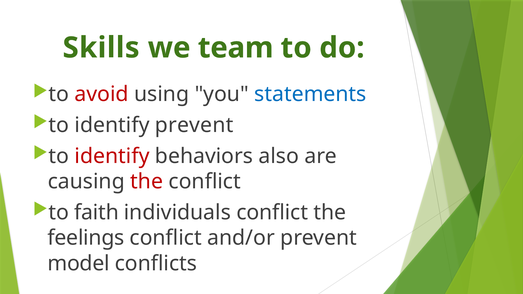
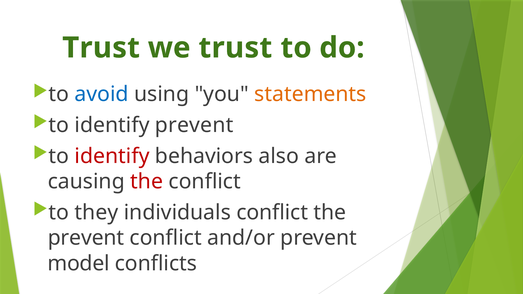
Skills: Skills -> Trust (101, 48)
we team: team -> trust (235, 48)
avoid colour: red -> blue (102, 94)
statements colour: blue -> orange (310, 94)
faith: faith -> they (96, 213)
feelings: feelings -> prevent (86, 238)
